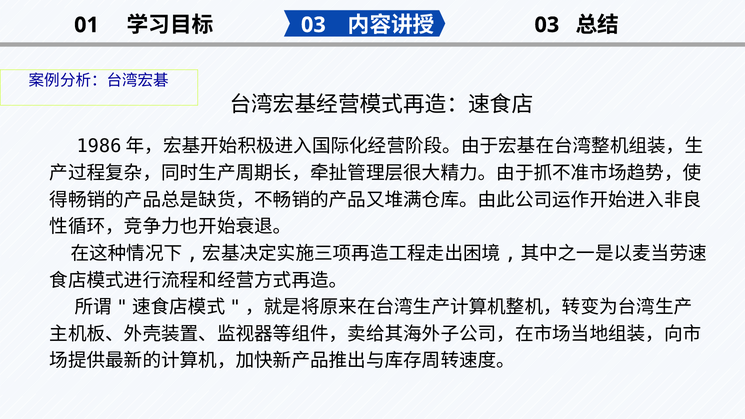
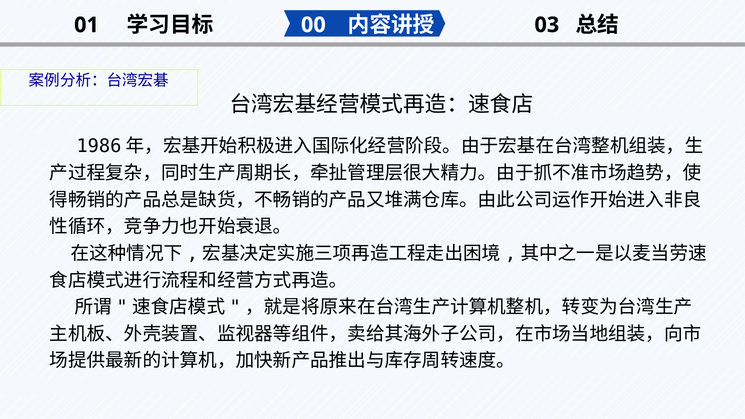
03: 03 -> 00 (313, 25)
